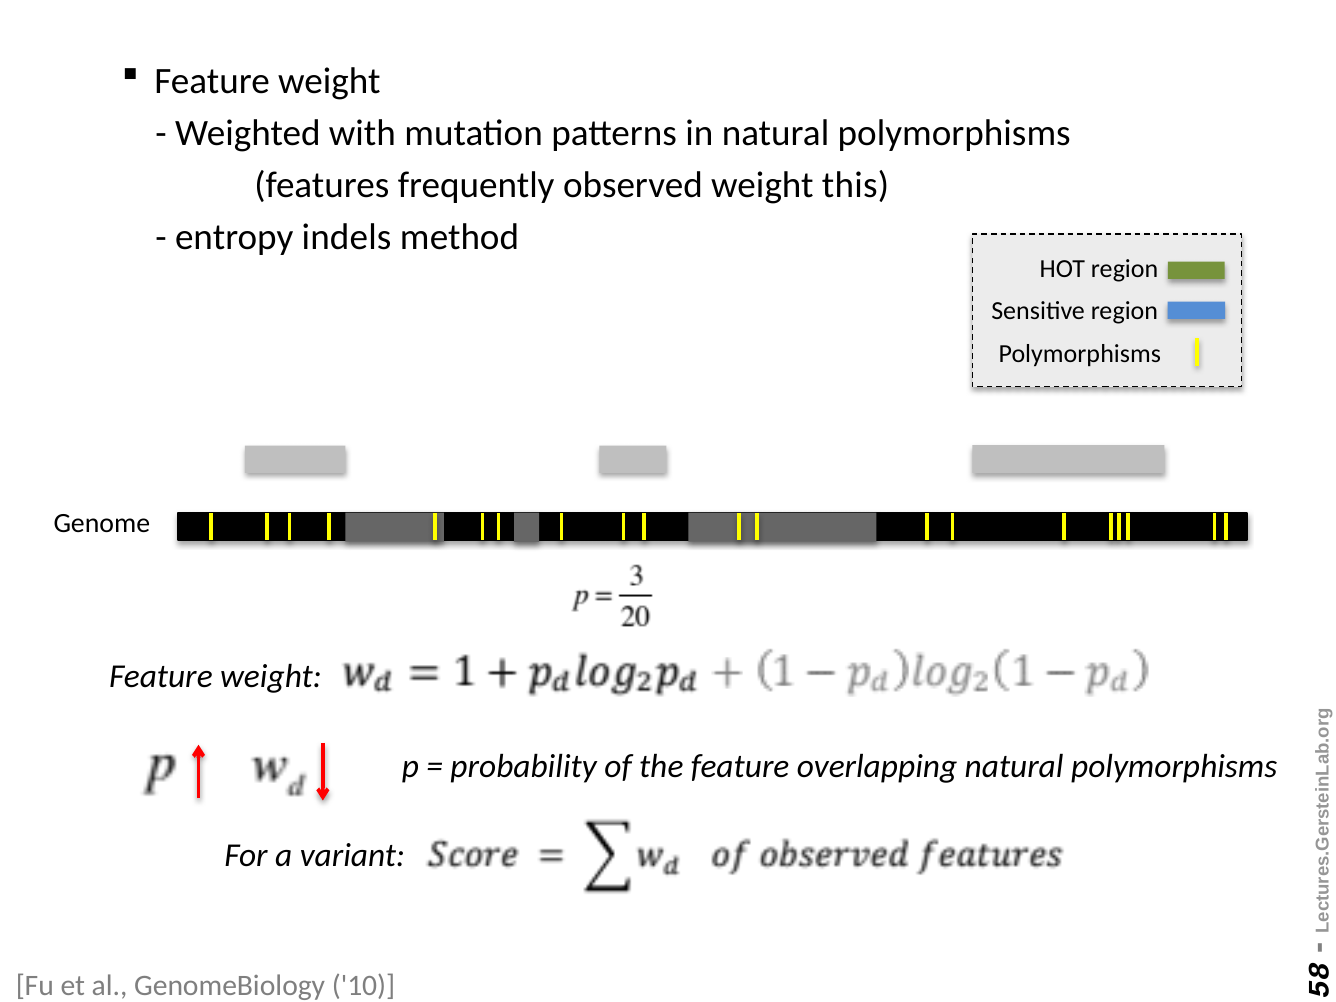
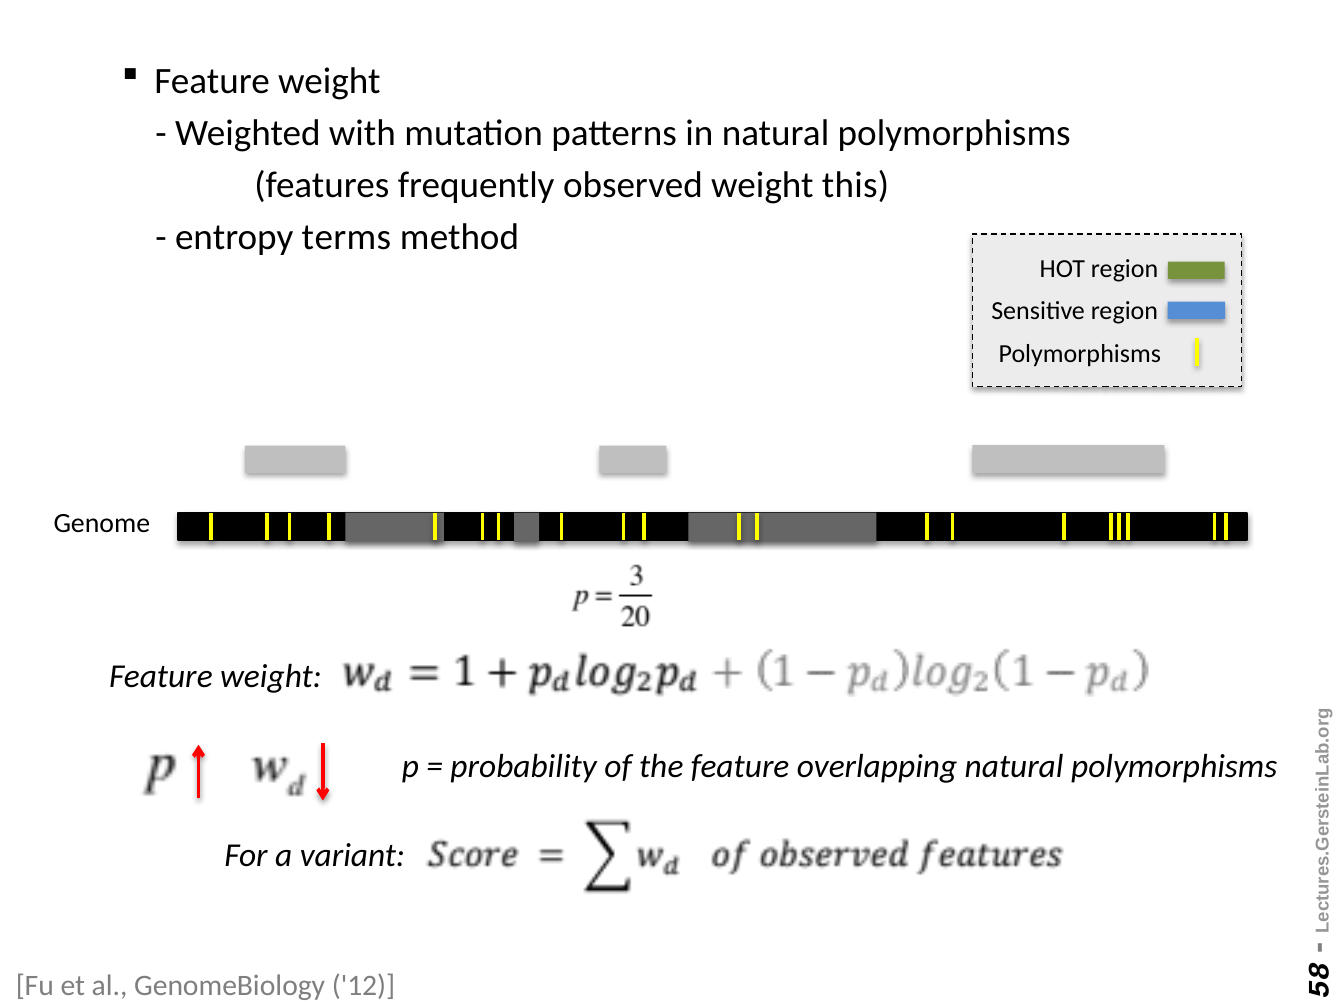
indels: indels -> terms (346, 237)
10: 10 -> 12 (364, 985)
